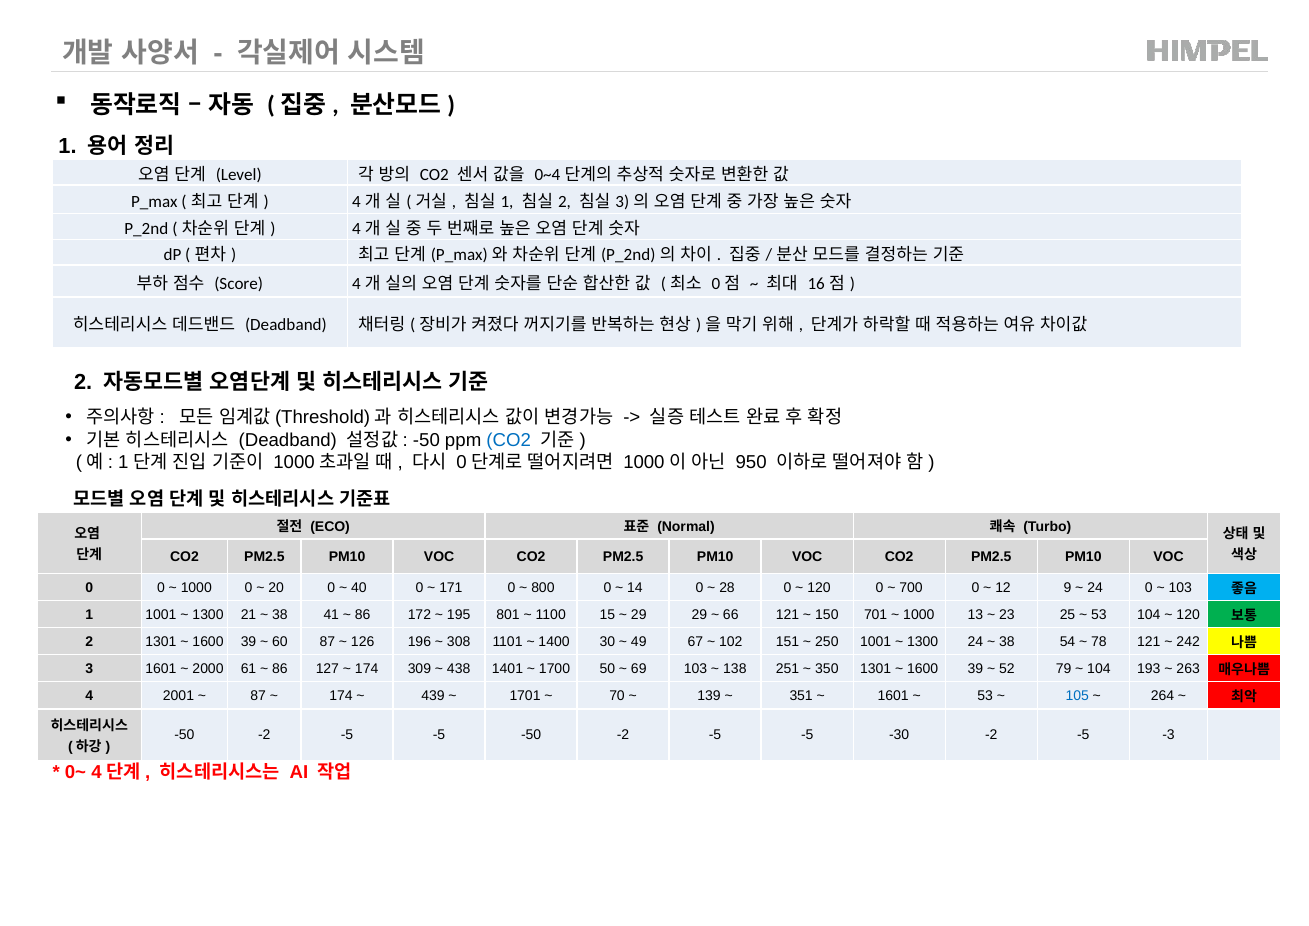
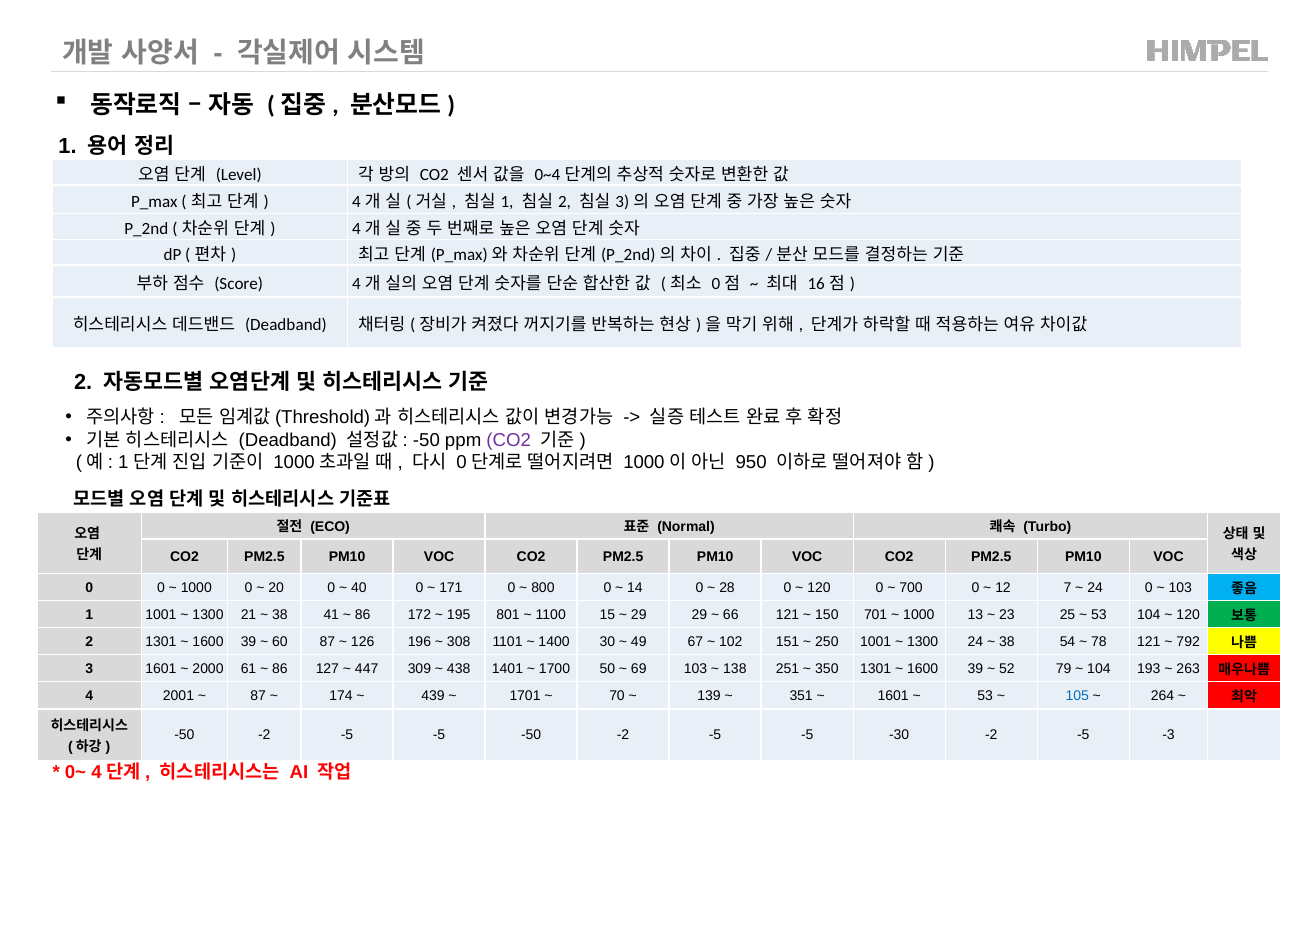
CO2 colour: blue -> purple (509, 440)
9: 9 -> 7 (1068, 587)
242: 242 -> 792 (1188, 641)
174: 174 -> 447 (367, 668)
